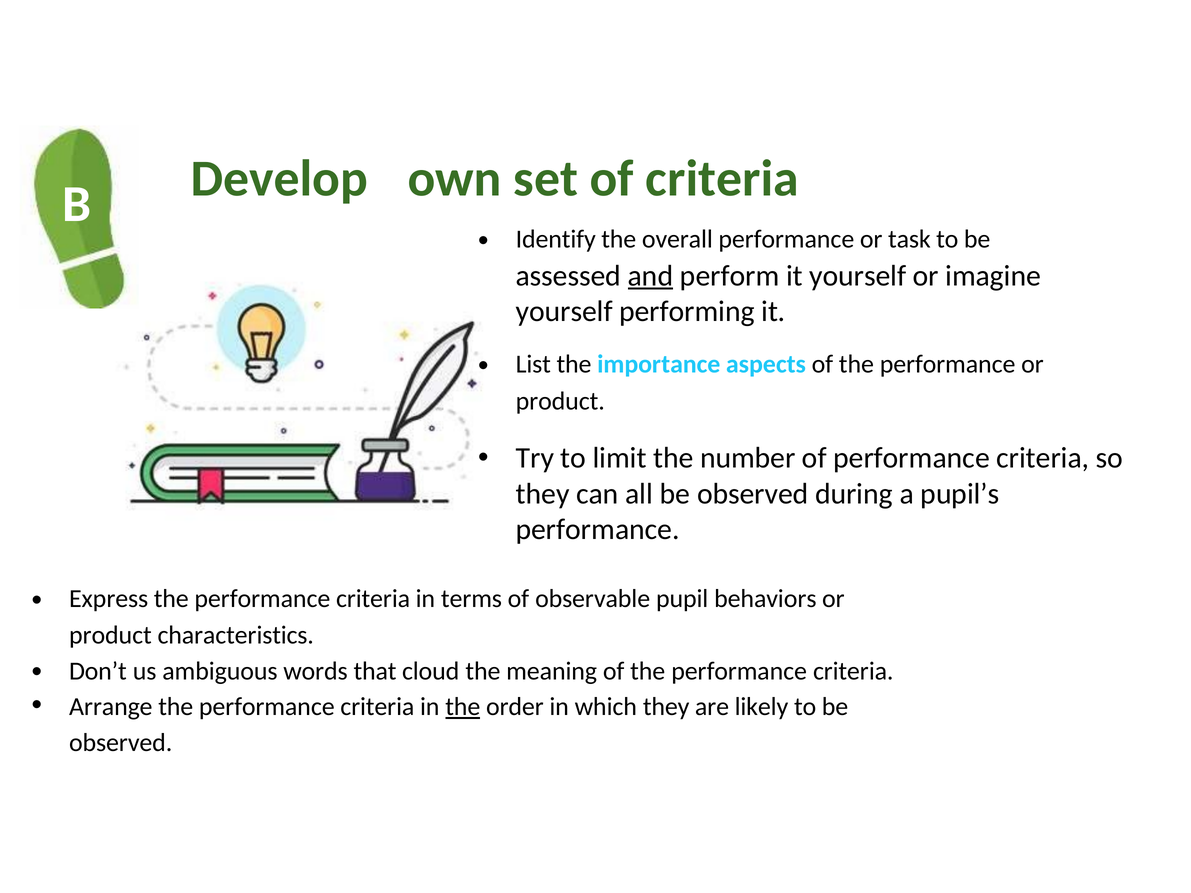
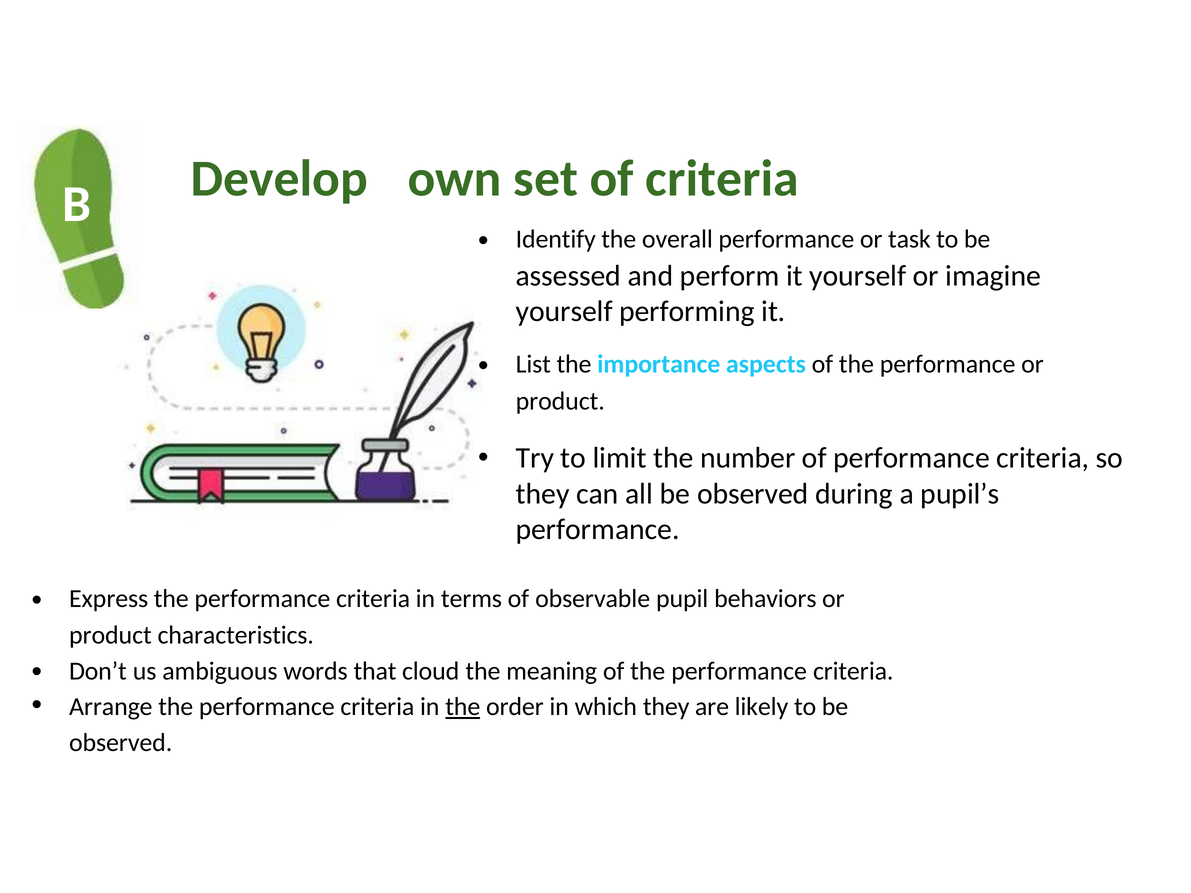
and underline: present -> none (650, 276)
